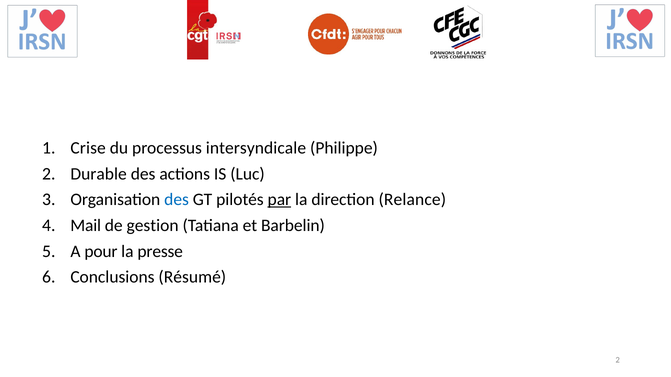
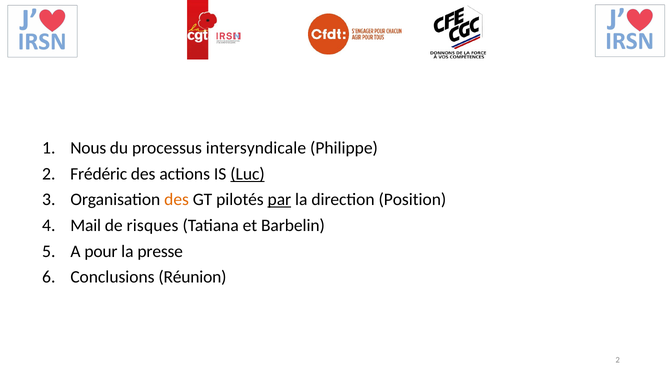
Crise: Crise -> Nous (88, 148)
Durable: Durable -> Frédéric (99, 174)
Luc underline: none -> present (248, 174)
des colour: blue -> orange (177, 200)
Relance: Relance -> Position (412, 200)
gestion: gestion -> risques (152, 226)
Résumé: Résumé -> Réunion (192, 277)
